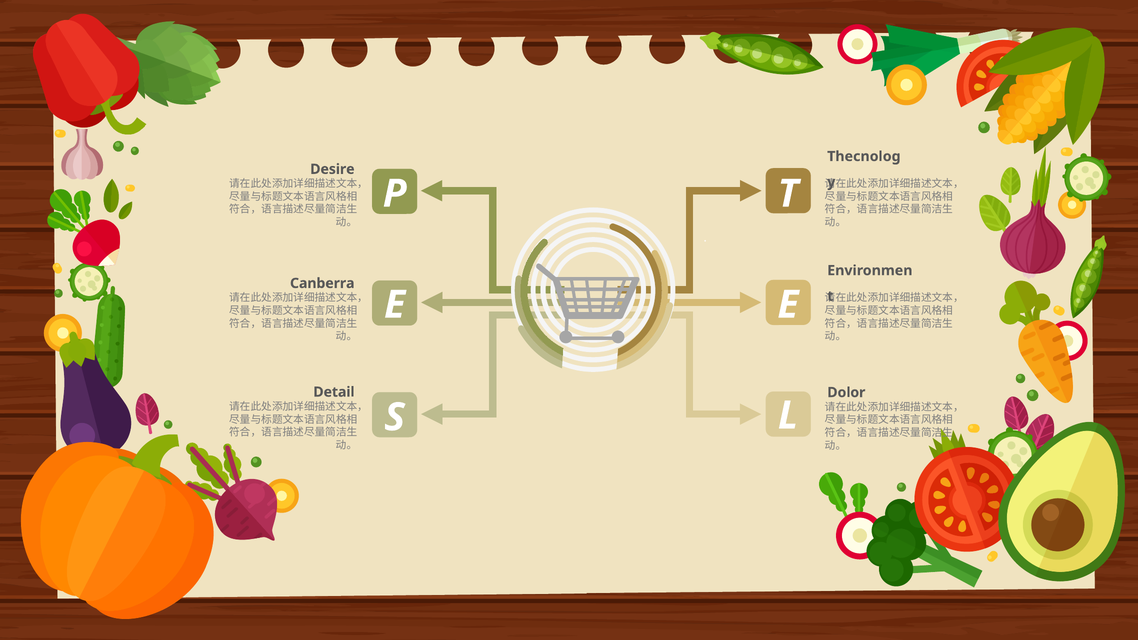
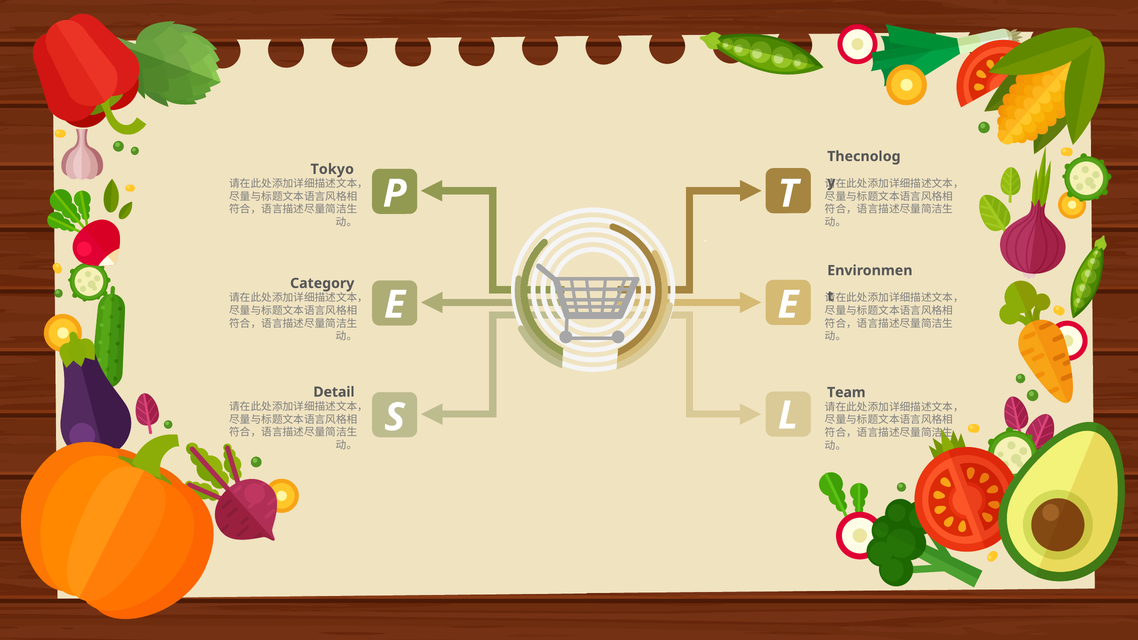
Desire: Desire -> Tokyo (332, 169)
Canberra: Canberra -> Category (322, 283)
Dolor: Dolor -> Team (846, 393)
